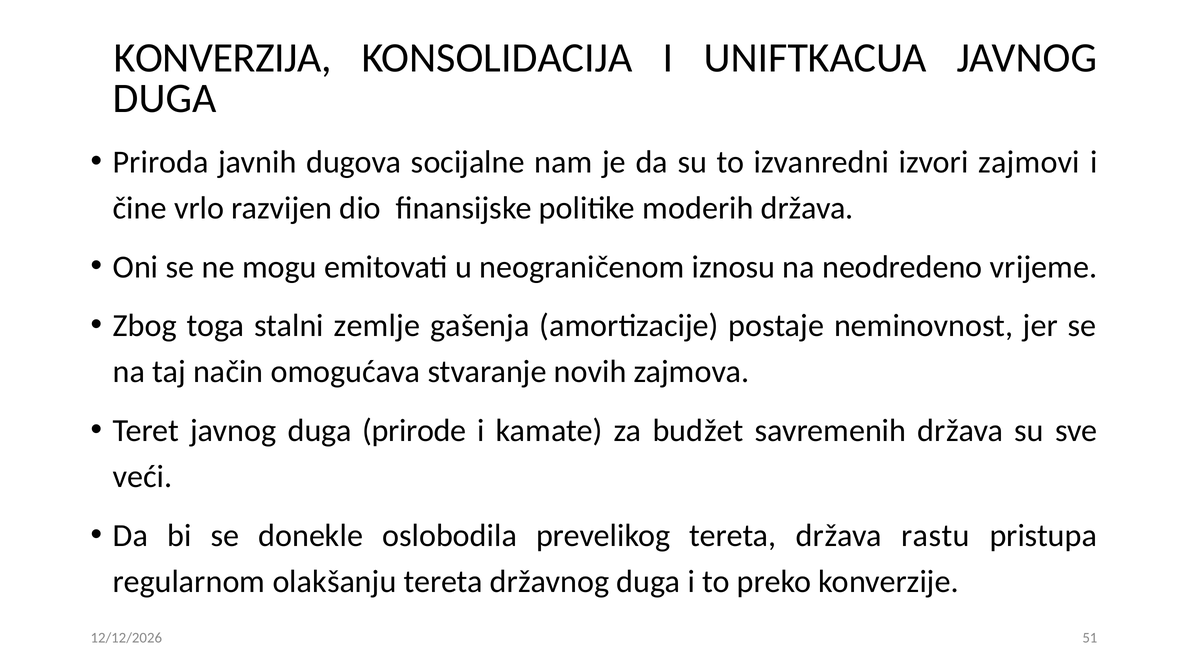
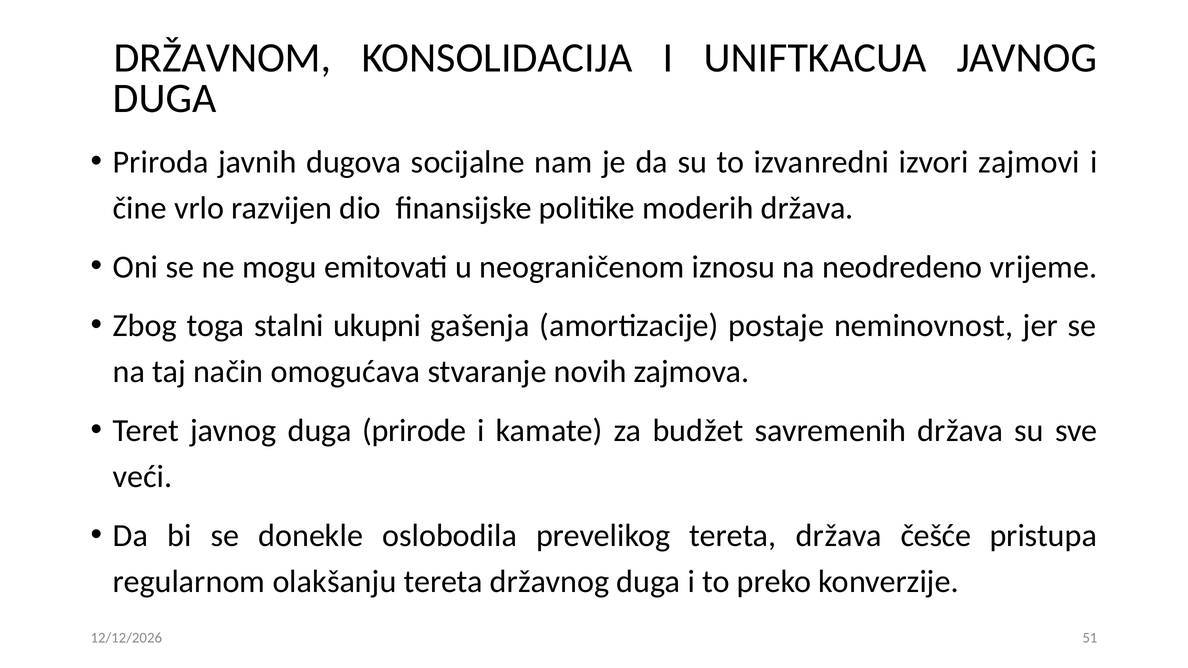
KONVERZIJA: KONVERZIJA -> DRŽAVNOM (222, 58)
zemlje: zemlje -> ukupni (377, 326)
rastu: rastu -> češće (936, 536)
